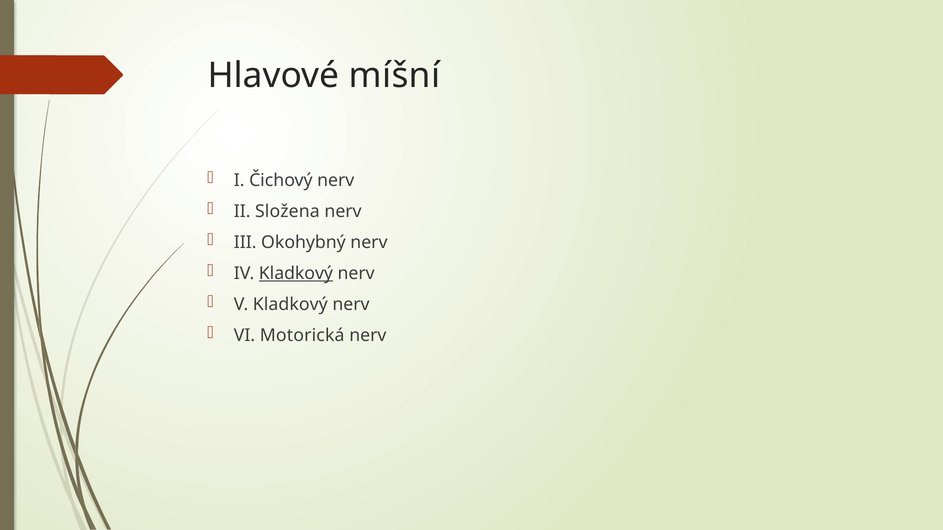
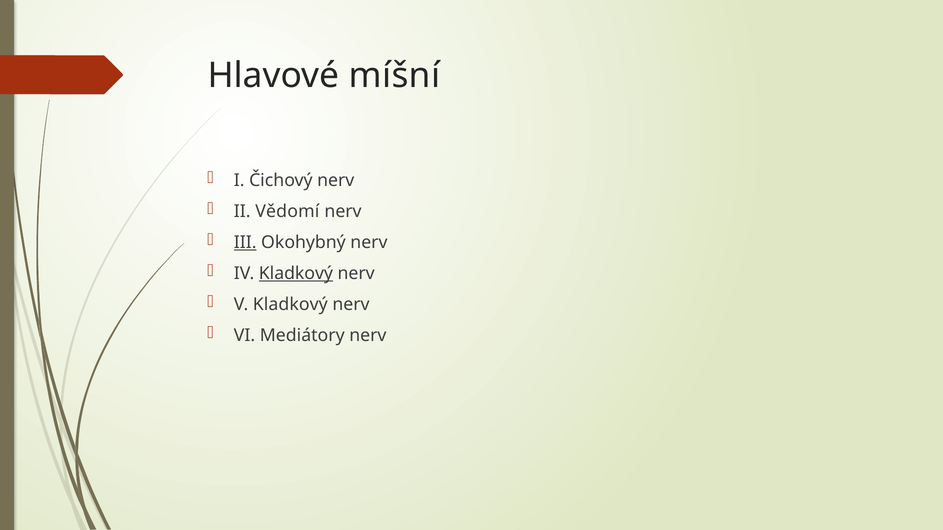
Složena: Složena -> Vědomí (287, 211)
III underline: none -> present (245, 243)
Motorická: Motorická -> Mediátory (302, 336)
